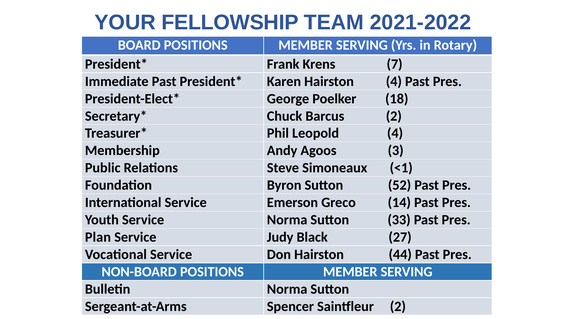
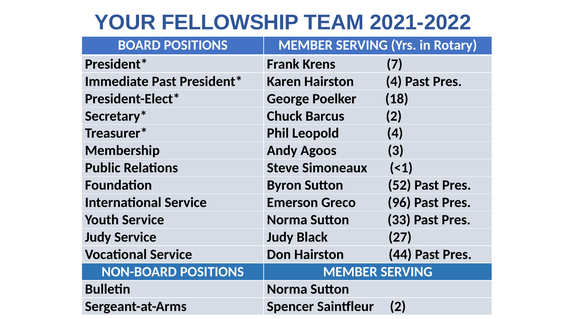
14: 14 -> 96 (399, 202)
Plan: Plan -> Judy (98, 237)
